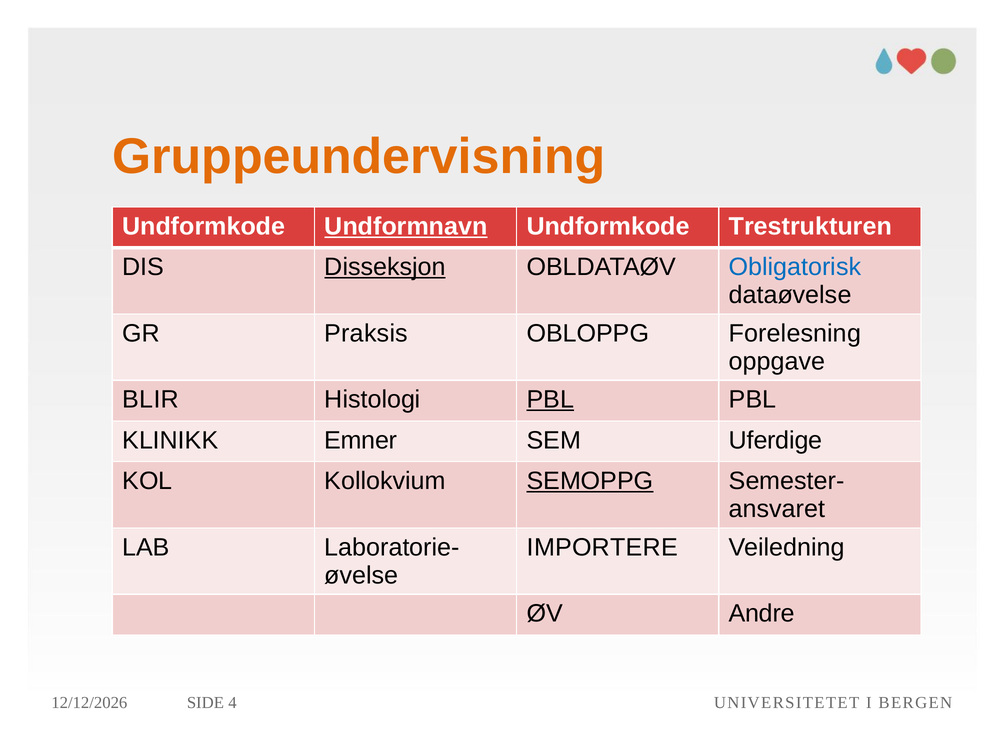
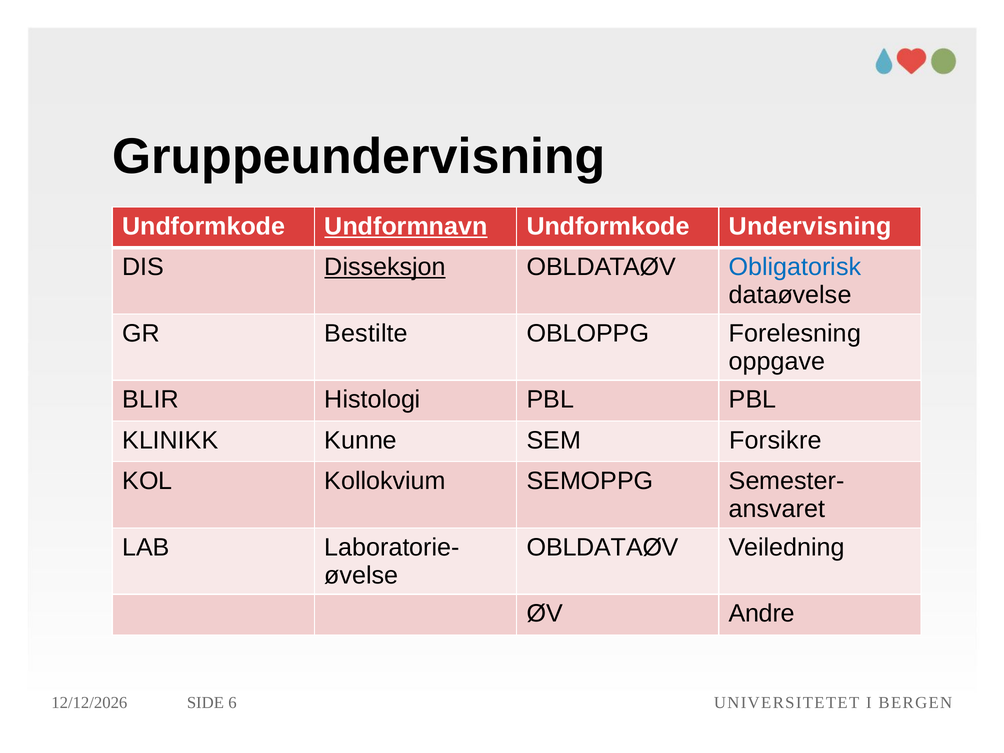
Gruppeundervisning colour: orange -> black (359, 156)
Trestrukturen: Trestrukturen -> Undervisning (810, 226)
Praksis: Praksis -> Bestilte (366, 333)
PBL underline: present -> none (550, 400)
Emner: Emner -> Kunne (361, 440)
Uferdige: Uferdige -> Forsikre (775, 440)
SEMOPPG underline: present -> none (590, 481)
IMPORTERE: IMPORTERE -> OBLDATAØV (603, 547)
4: 4 -> 6 (232, 703)
